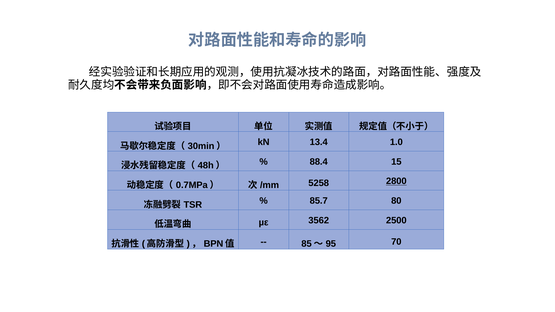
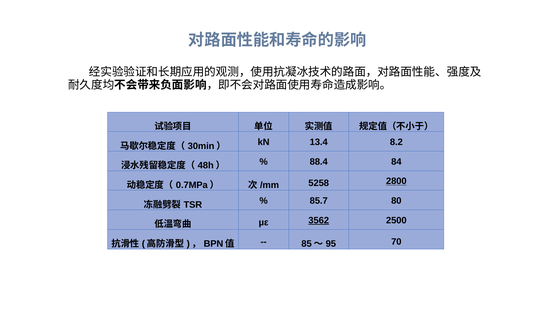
1.0: 1.0 -> 8.2 (396, 142)
15: 15 -> 84 (396, 162)
3562 underline: none -> present (319, 221)
